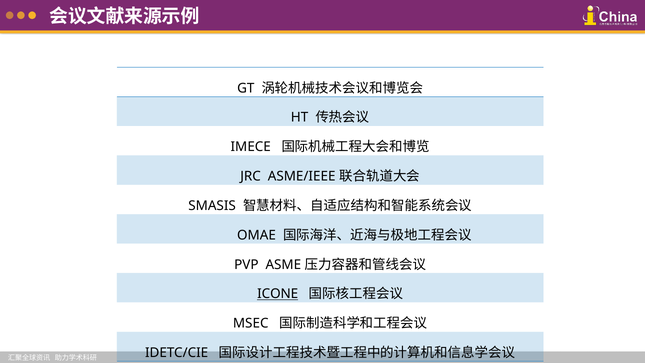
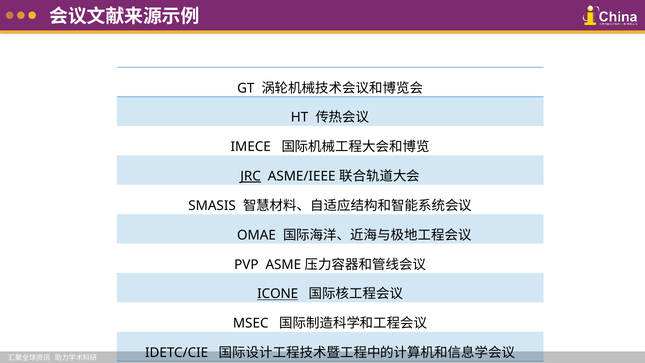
JRC underline: none -> present (251, 176)
